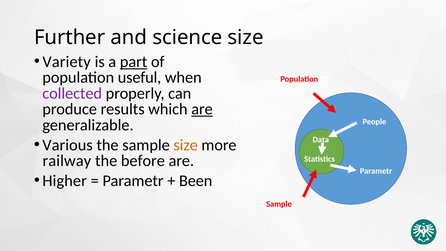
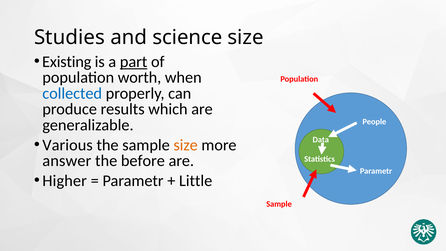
Further: Further -> Studies (70, 37)
Variety: Variety -> Existing (67, 62)
useful: useful -> worth (140, 78)
collected colour: purple -> blue (72, 93)
are underline: present -> none (202, 109)
railway: railway -> answer (67, 161)
Been: Been -> Little (196, 181)
